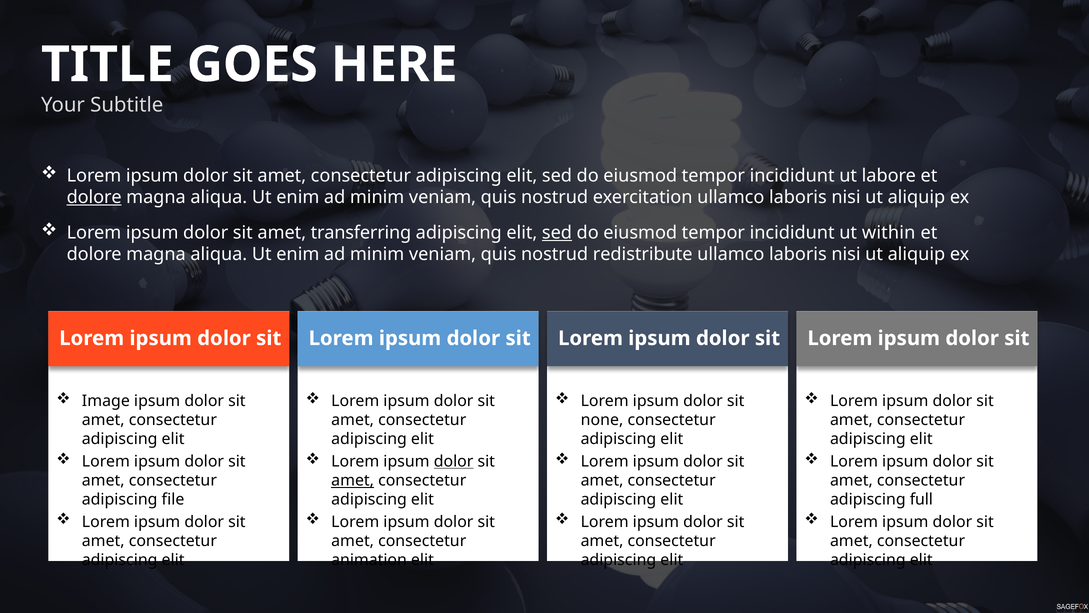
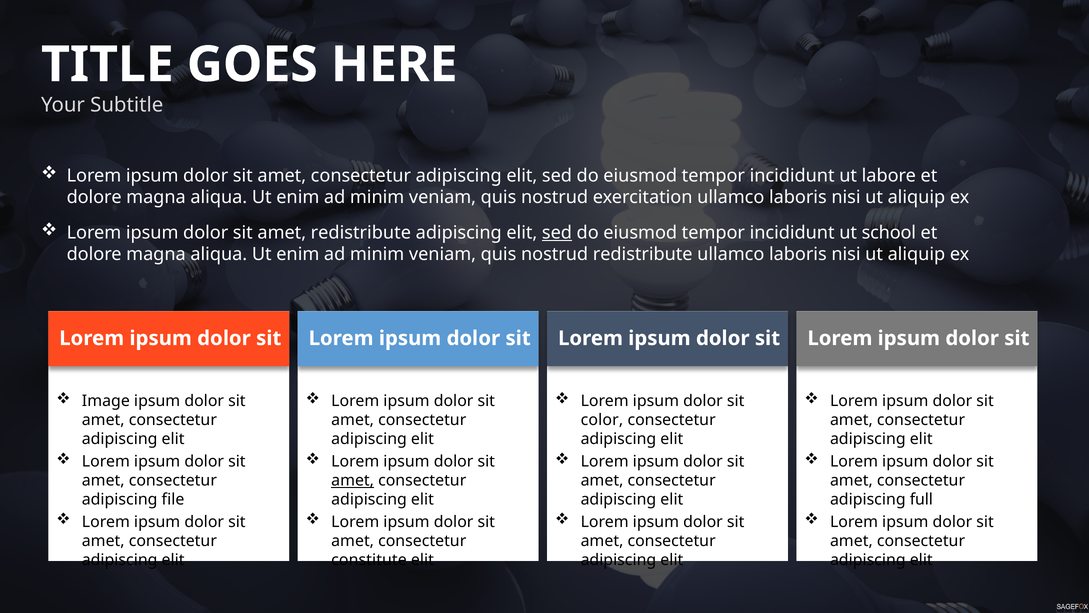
dolore underline: present -> none (94, 197)
amet transferring: transferring -> redistribute (361, 232)
within: within -> school (889, 232)
none: none -> color (602, 420)
dolor underline: present -> none (454, 461)
animation: animation -> constitute (369, 560)
